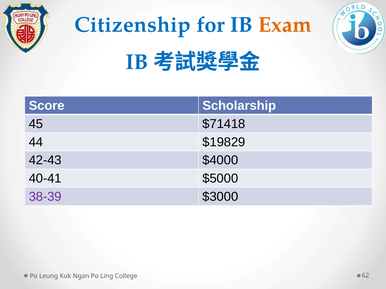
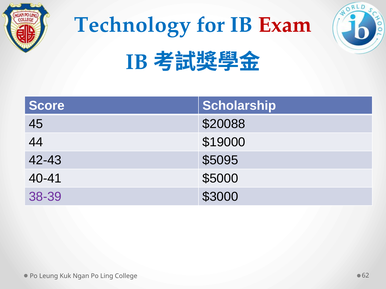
Citizenship: Citizenship -> Technology (133, 25)
Exam colour: orange -> red (285, 25)
$71418: $71418 -> $20088 (224, 124)
$19829: $19829 -> $19000 (224, 142)
$4000: $4000 -> $5095 (220, 160)
